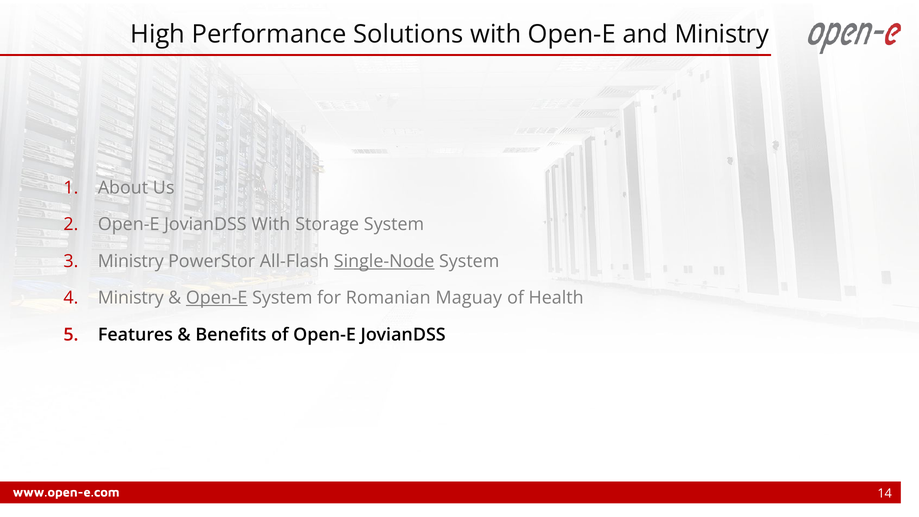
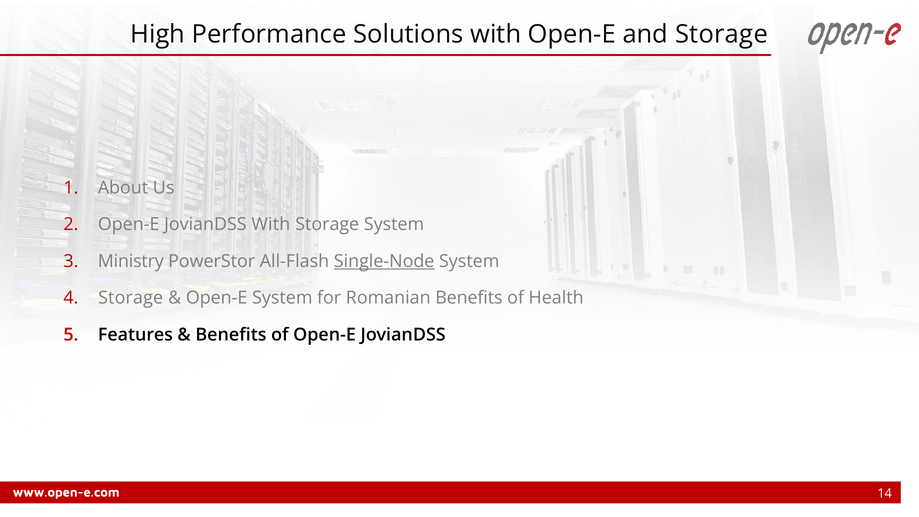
and Ministry: Ministry -> Storage (721, 34)
Ministry: Ministry -> Storage (131, 298)
Open-E underline: present -> none (217, 298)
Romanian Maguay: Maguay -> Benefits (469, 298)
